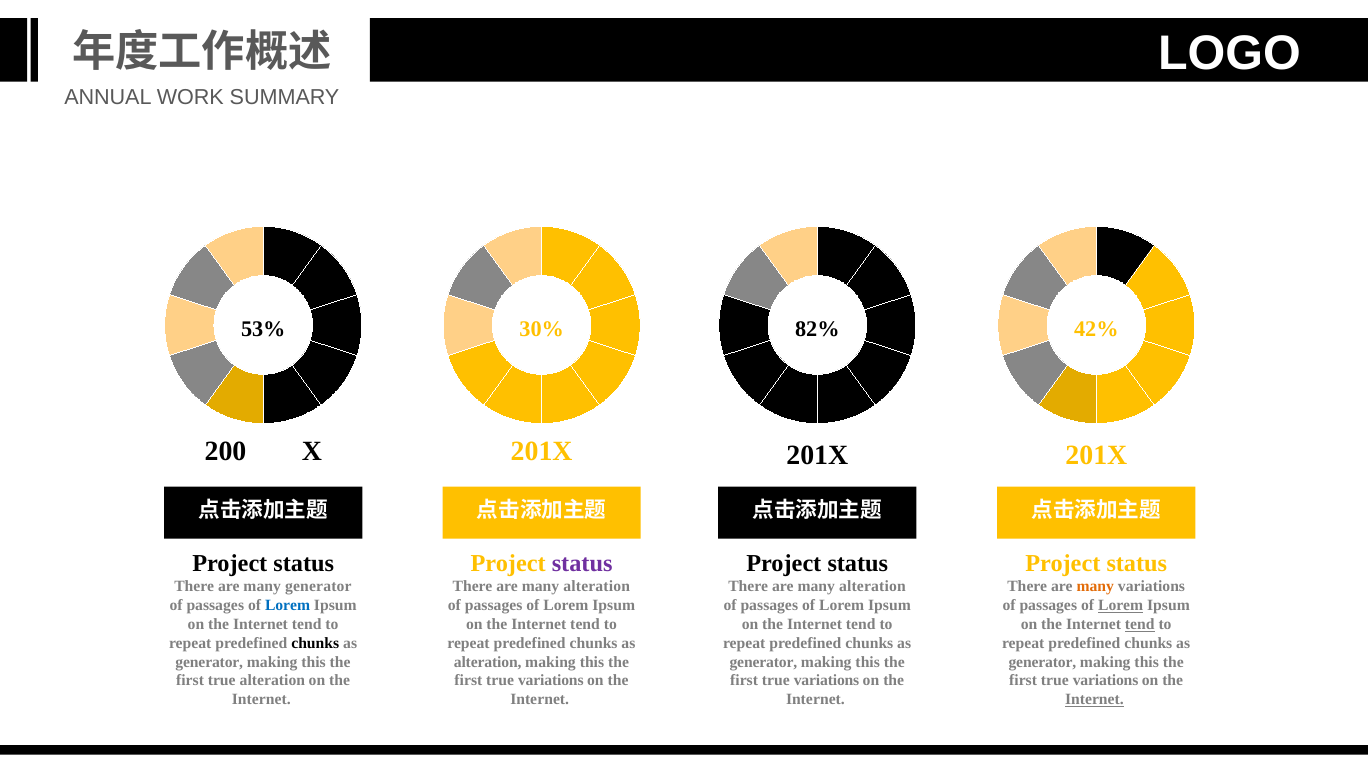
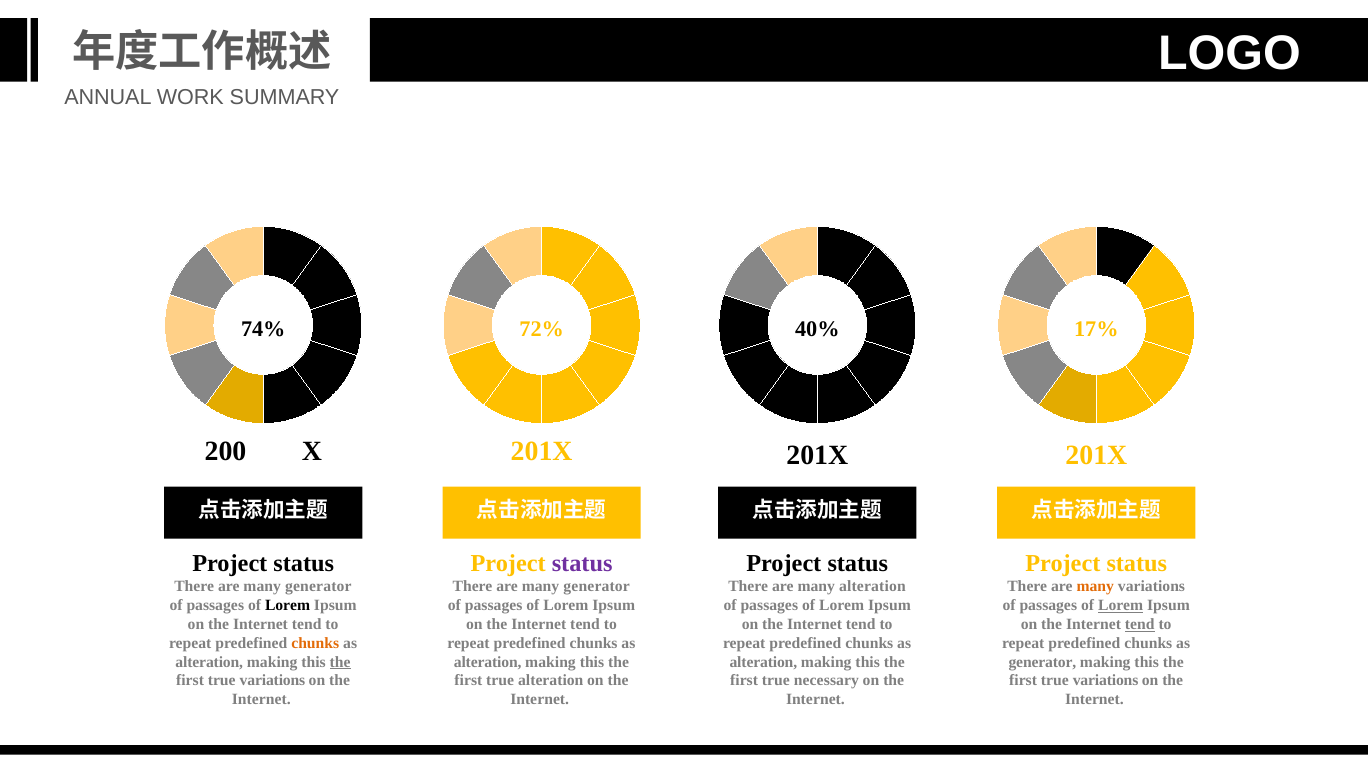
53%: 53% -> 74% (263, 329)
30%: 30% -> 72% (542, 329)
82%: 82% -> 40% (817, 329)
42%: 42% -> 17% (1096, 329)
alteration: alteration -> generator (597, 586)
Lorem colour: blue -> black (288, 605)
chunks colour: black -> orange (315, 643)
generator: generator -> alteration (209, 661)
the underline: none -> present (340, 661)
generator: generator -> alteration (763, 661)
alteration: alteration -> variations (272, 680)
variations: variations -> alteration (551, 680)
variations: variations -> necessary (826, 680)
Internet underline: present -> none (1094, 699)
